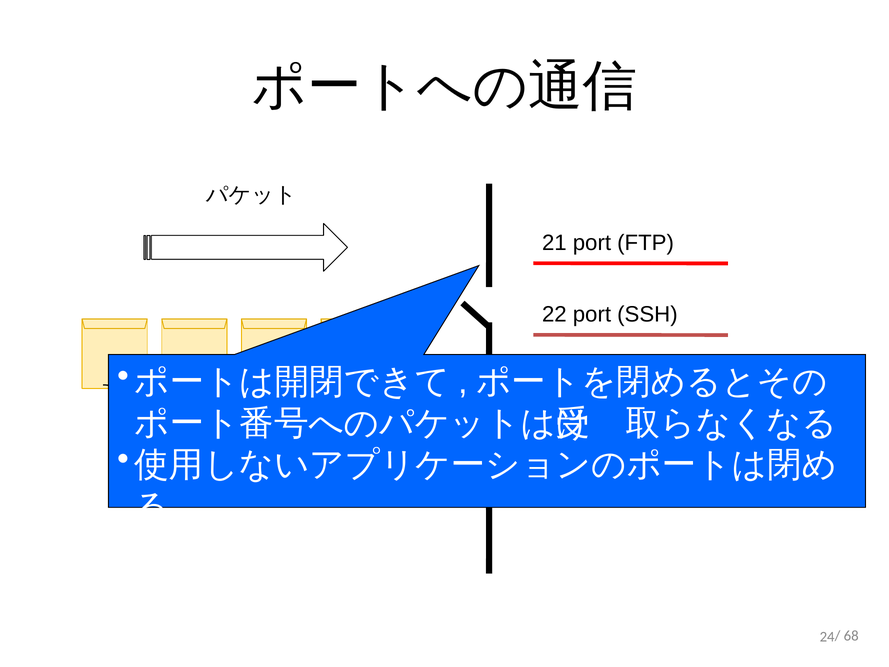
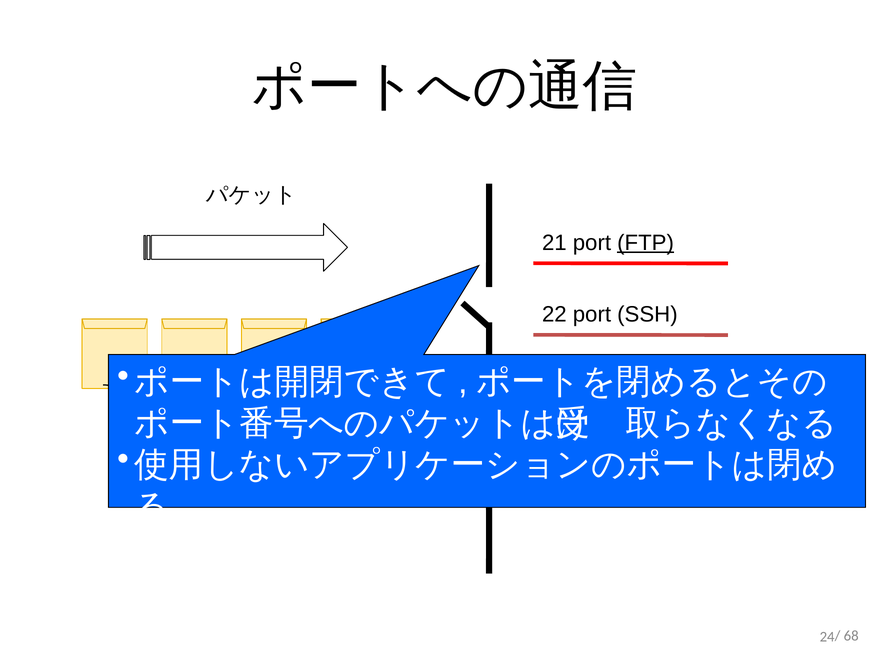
FTP underline: none -> present (646, 243)
